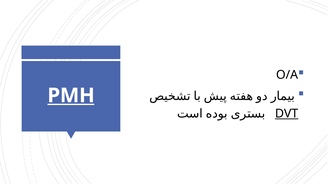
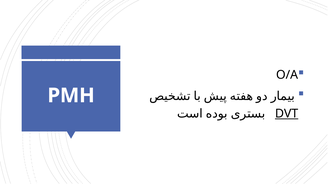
PMH underline: present -> none (71, 96)
